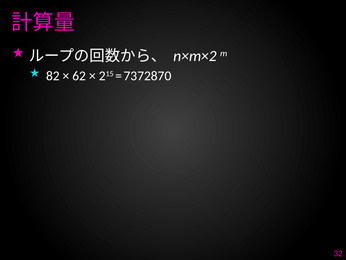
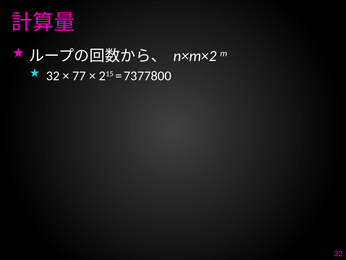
82: 82 -> 32 (53, 76)
62: 62 -> 77 (79, 76)
7372870: 7372870 -> 7377800 (148, 76)
